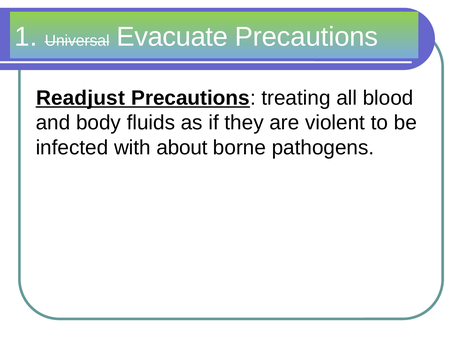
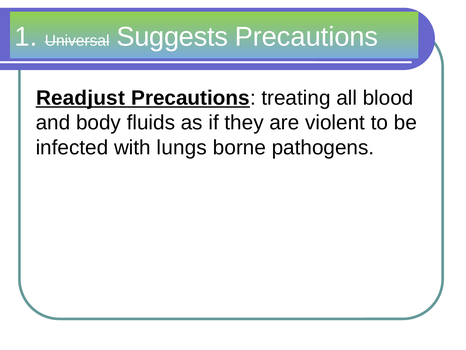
Evacuate: Evacuate -> Suggests (172, 37)
about: about -> lungs (182, 147)
